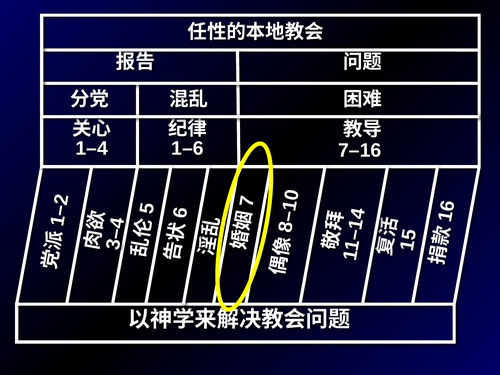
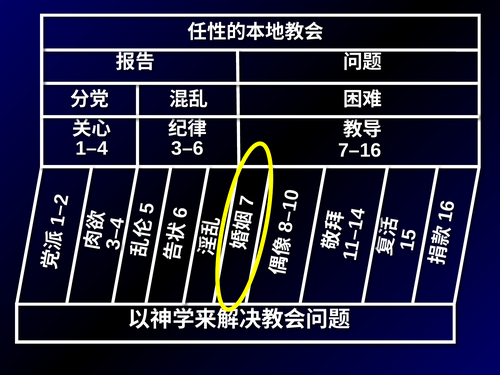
1–6: 1–6 -> 3–6 (188, 148)
